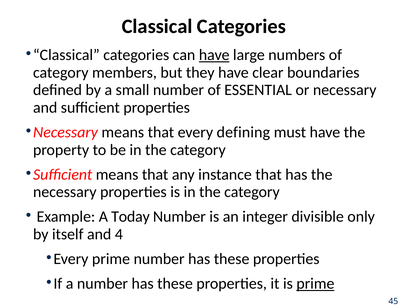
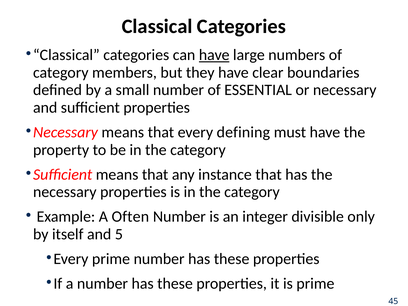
Today: Today -> Often (130, 217)
4: 4 -> 5 (119, 234)
prime underline: present -> none (315, 284)
